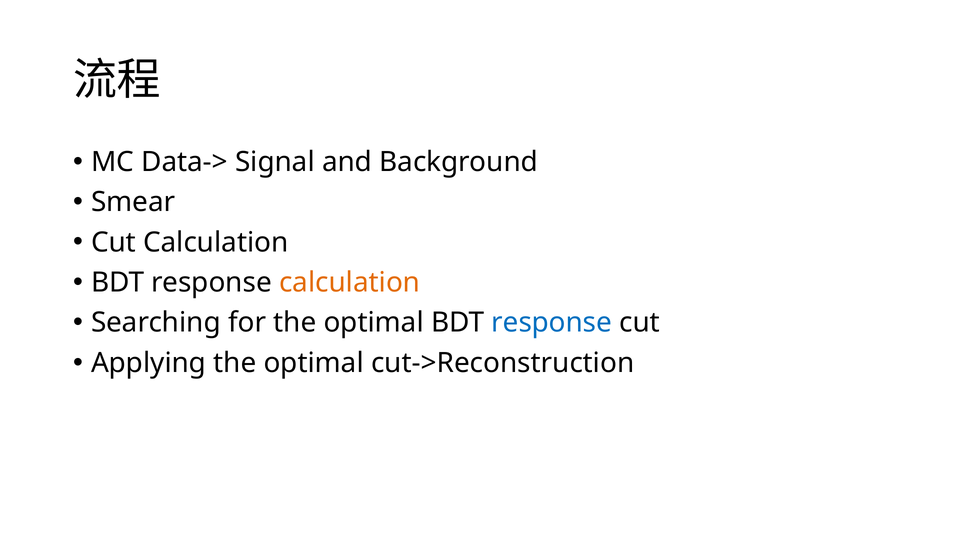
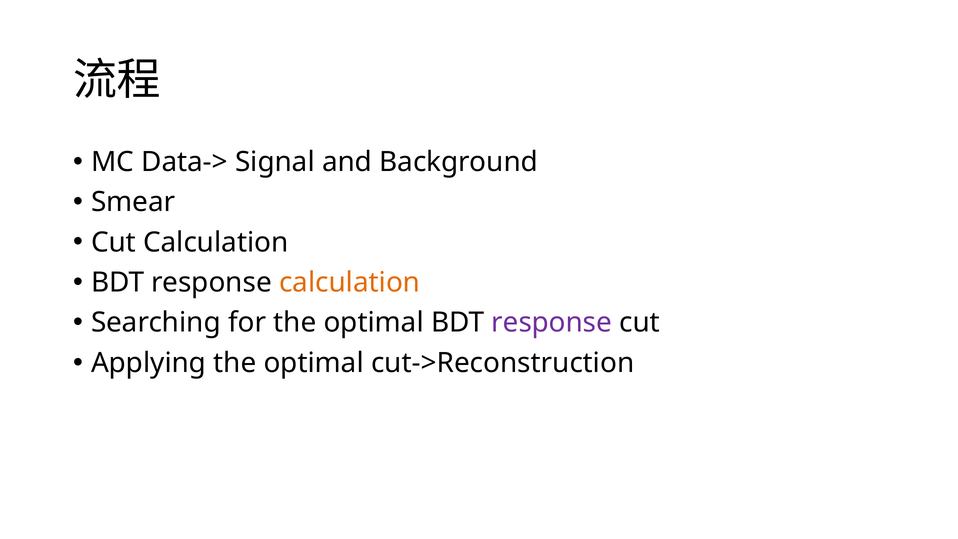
response colour: blue -> purple (552, 323)
